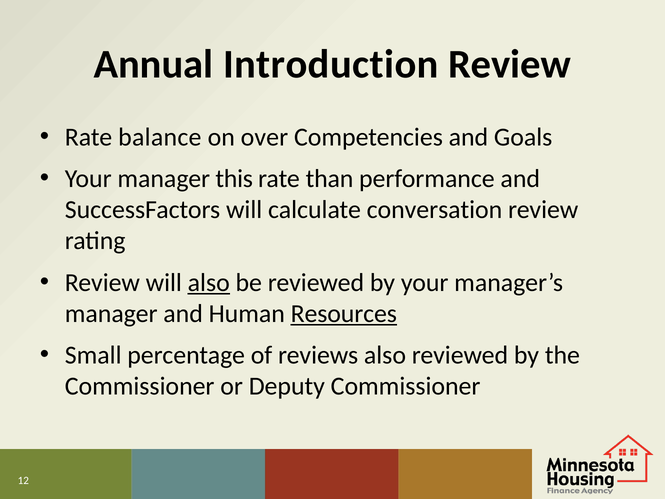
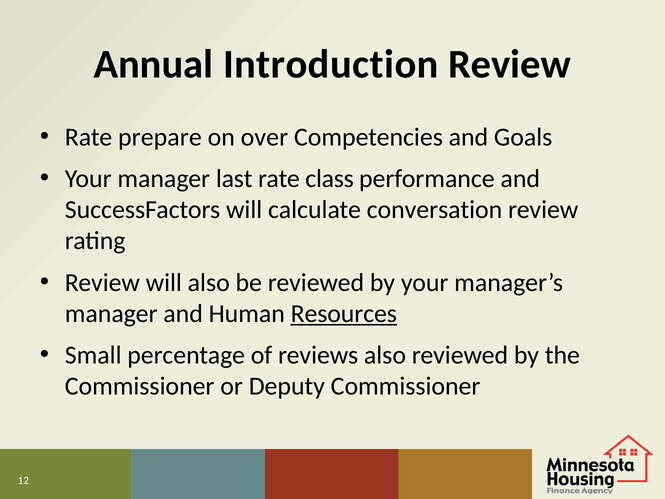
balance: balance -> prepare (160, 137)
this: this -> last (234, 179)
than: than -> class (330, 179)
also underline: present -> none (209, 282)
